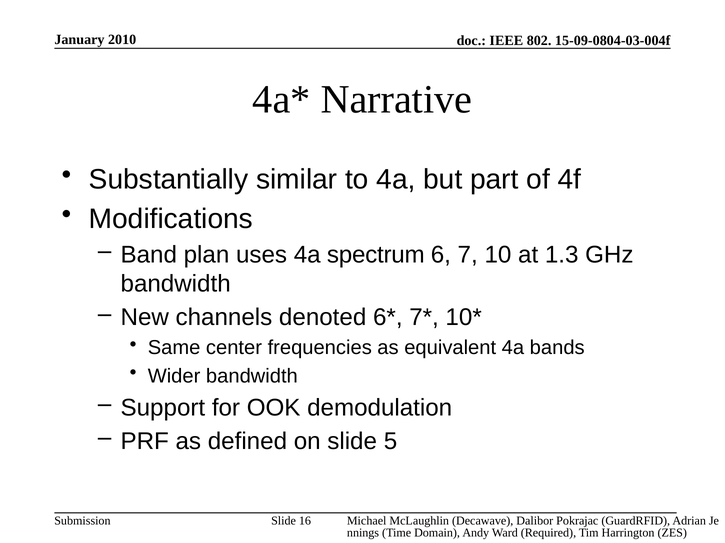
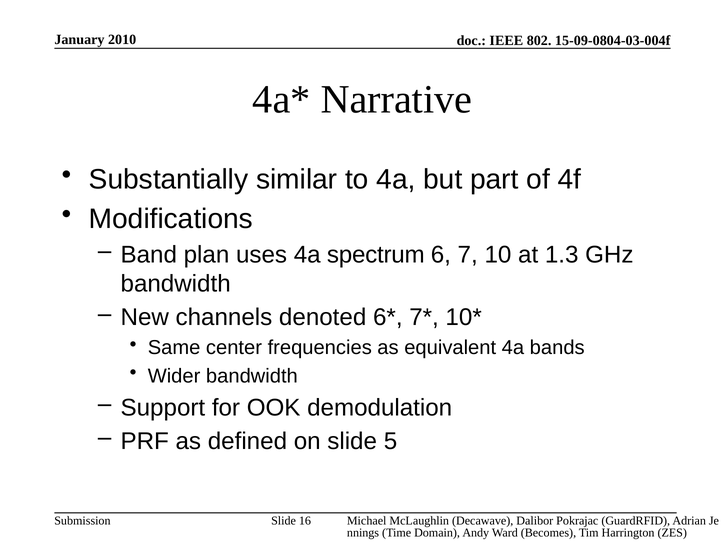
Required: Required -> Becomes (548, 534)
